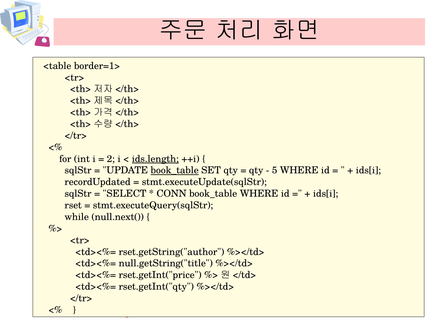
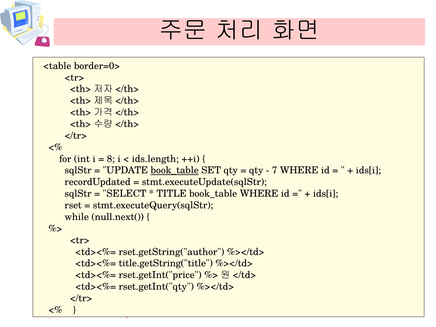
border=1>: border=1> -> border=0> (97, 66)
2: 2 -> 8 (111, 159)
ids.length underline: present -> none (155, 159)
5: 5 -> 7 (275, 170)
CONN: CONN -> TITLE (172, 194)
null.getString("title: null.getString("title -> title.getString("title (166, 263)
